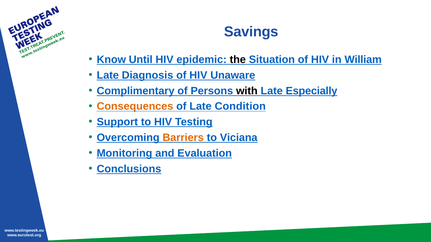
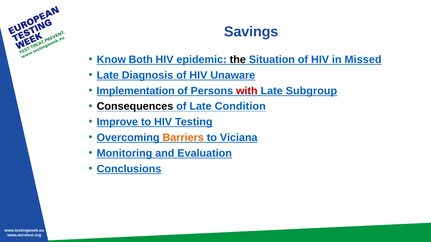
Until: Until -> Both (141, 60)
William: William -> Missed (363, 60)
Complimentary: Complimentary -> Implementation (136, 91)
with colour: black -> red (247, 91)
Especially: Especially -> Subgroup (311, 91)
Consequences colour: orange -> black (135, 107)
Support: Support -> Improve (117, 122)
